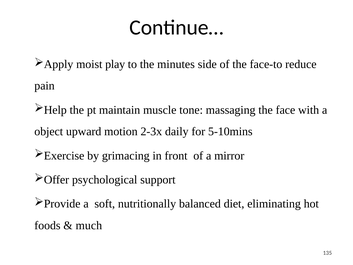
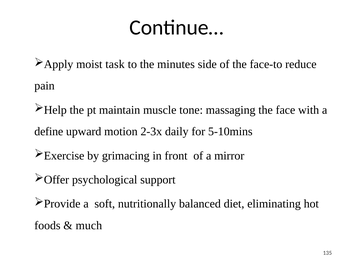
play: play -> task (115, 64)
object: object -> define (49, 131)
